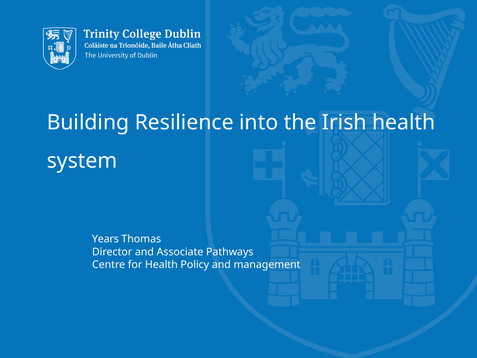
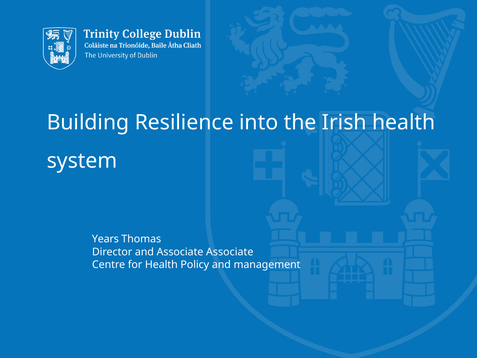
Associate Pathways: Pathways -> Associate (230, 252)
